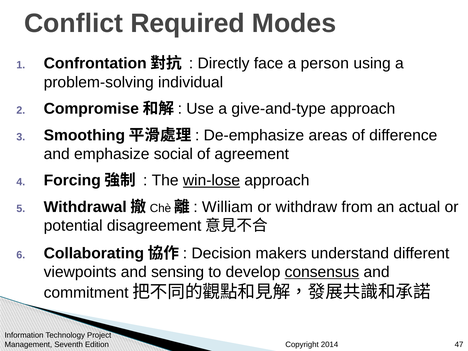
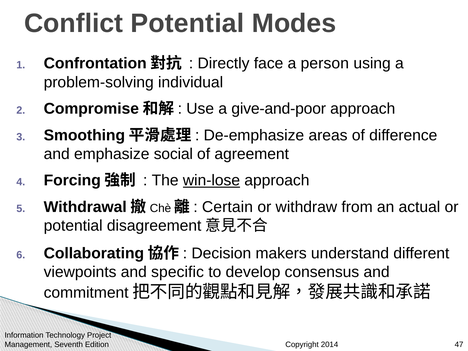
Conflict Required: Required -> Potential (187, 23)
give-and-type: give-and-type -> give-and-poor (279, 109)
William: William -> Certain (227, 207)
sensing: sensing -> specific (178, 272)
consensus underline: present -> none (322, 272)
